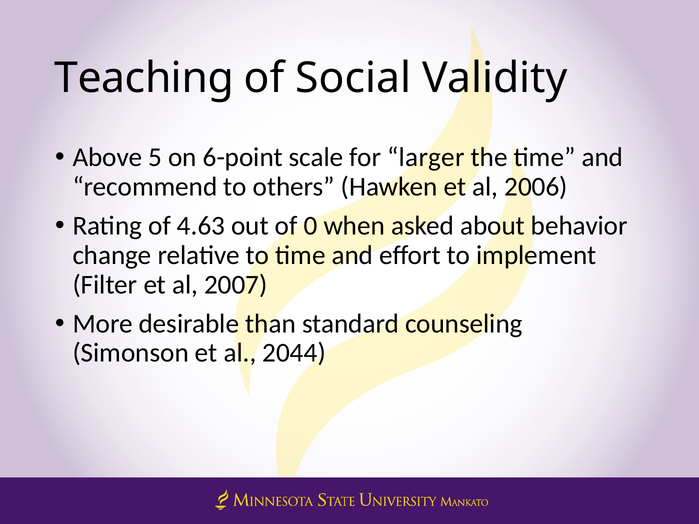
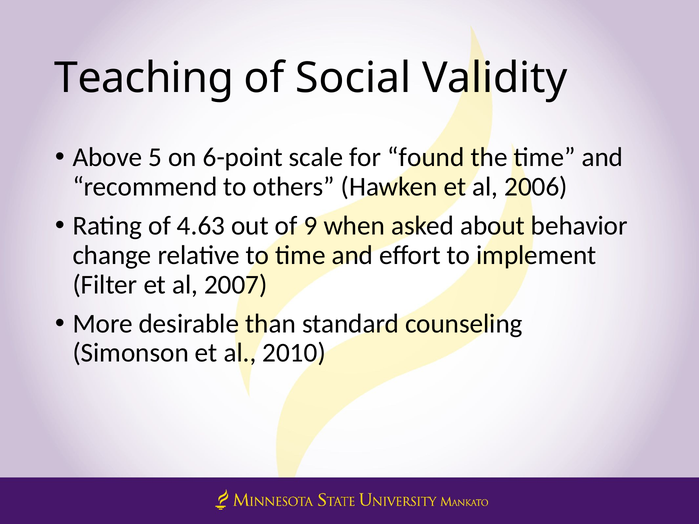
larger: larger -> found (426, 158)
0: 0 -> 9 (311, 226)
2044: 2044 -> 2010 (294, 353)
